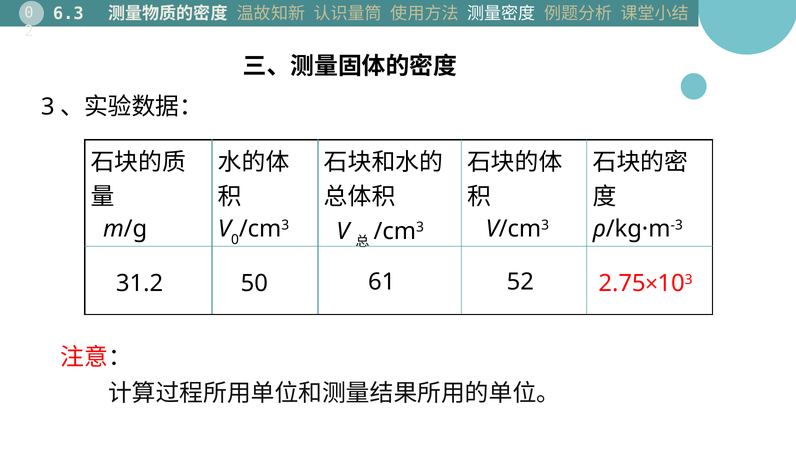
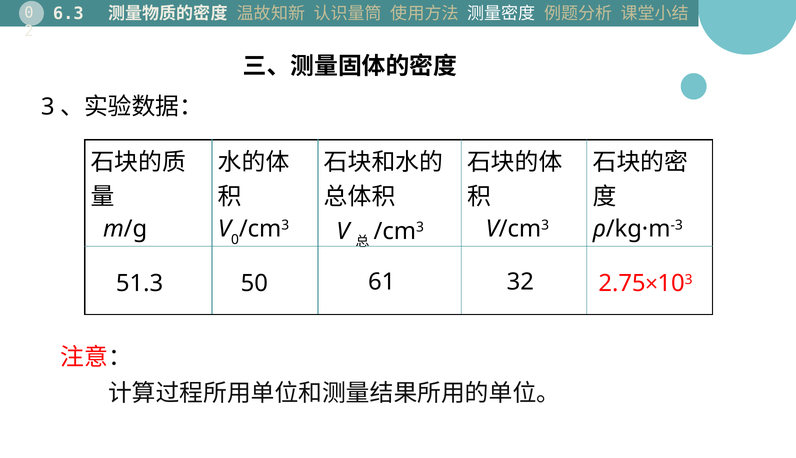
31.2: 31.2 -> 51.3 (140, 284)
52: 52 -> 32 (520, 282)
